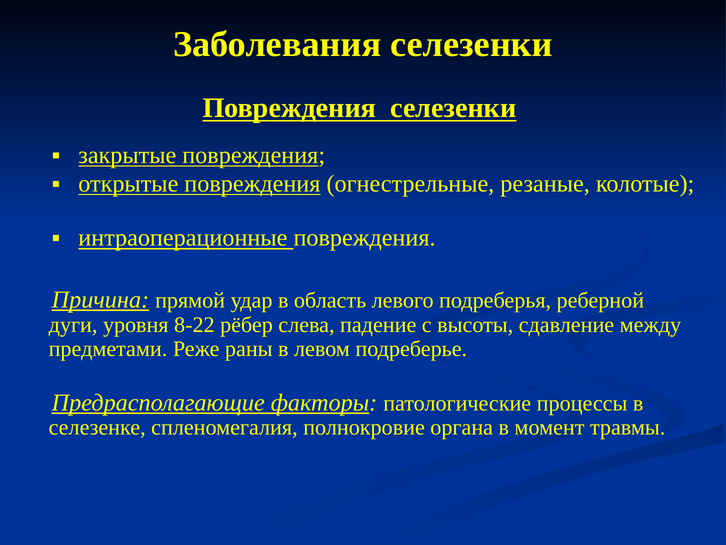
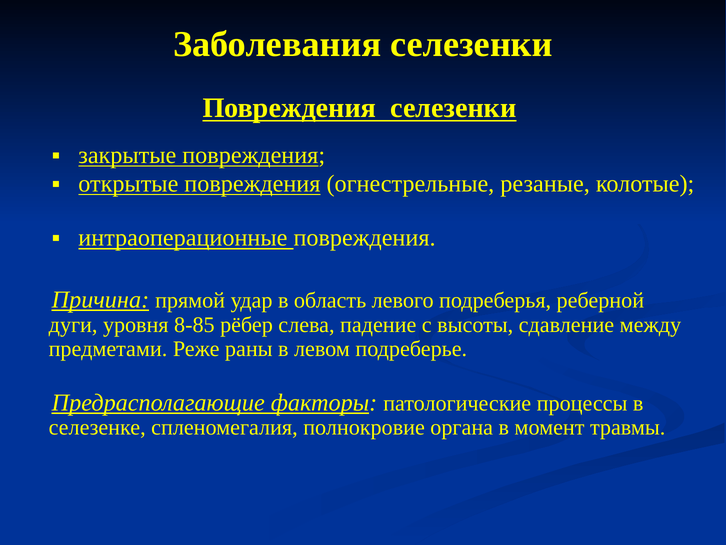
8-22: 8-22 -> 8-85 (194, 324)
